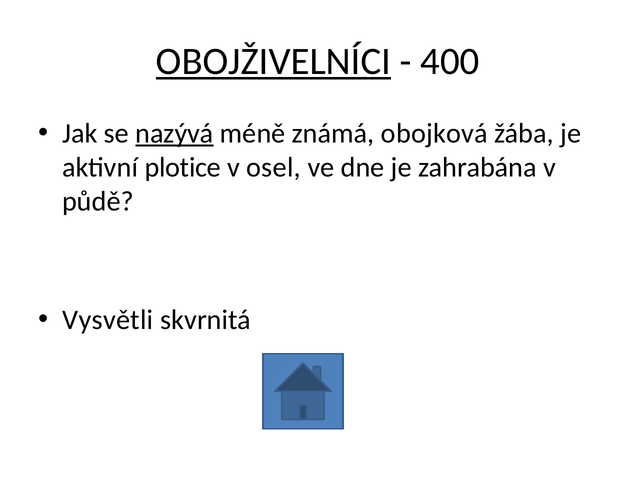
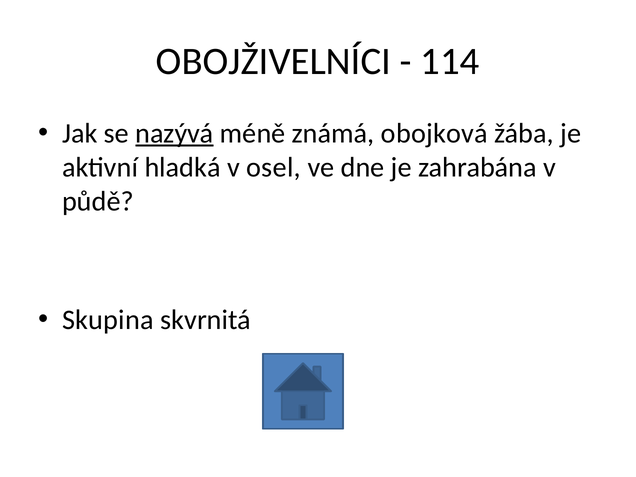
OBOJŽIVELNÍCI underline: present -> none (274, 62)
400: 400 -> 114 (450, 62)
plotice: plotice -> hladká (183, 167)
Vysvětli: Vysvětli -> Skupina (108, 320)
